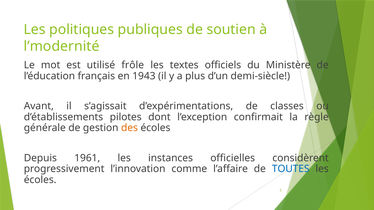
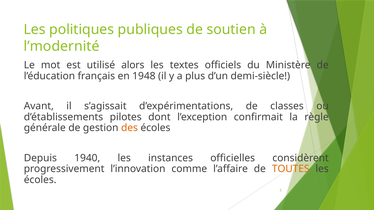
frôle: frôle -> alors (133, 65)
1943: 1943 -> 1948 (144, 76)
1961: 1961 -> 1940 (87, 158)
TOUTES colour: blue -> orange (291, 169)
